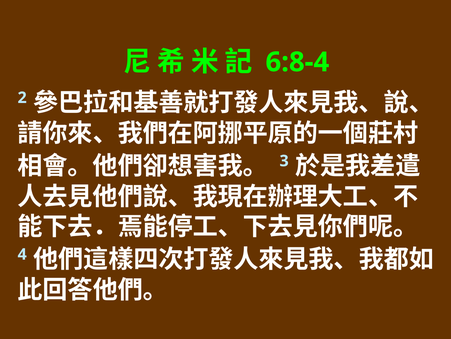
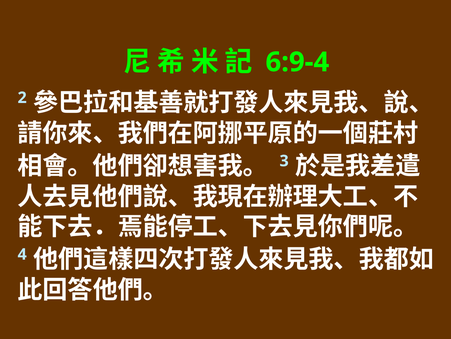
6:8-4: 6:8-4 -> 6:9-4 (297, 62)
